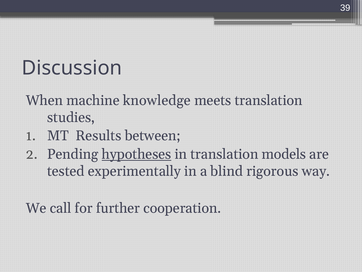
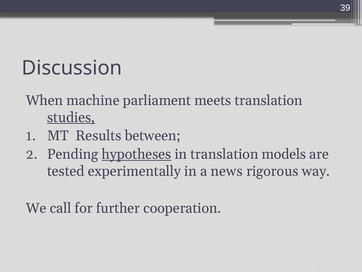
knowledge: knowledge -> parliament (157, 100)
studies underline: none -> present (71, 117)
blind: blind -> news (227, 171)
